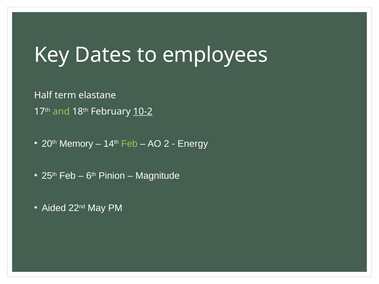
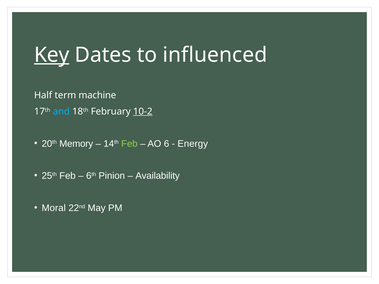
Key underline: none -> present (52, 55)
employees: employees -> influenced (215, 55)
elastane: elastane -> machine (97, 95)
and colour: light green -> light blue (61, 112)
2: 2 -> 6 (167, 144)
Magnitude: Magnitude -> Availability (158, 176)
Aided: Aided -> Moral (54, 208)
